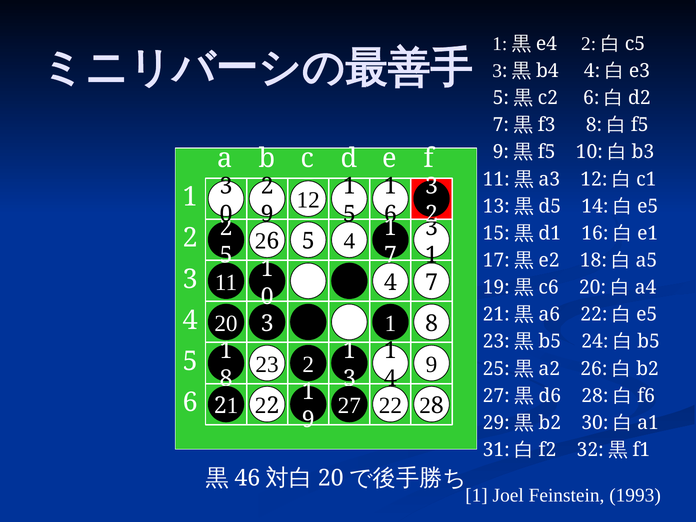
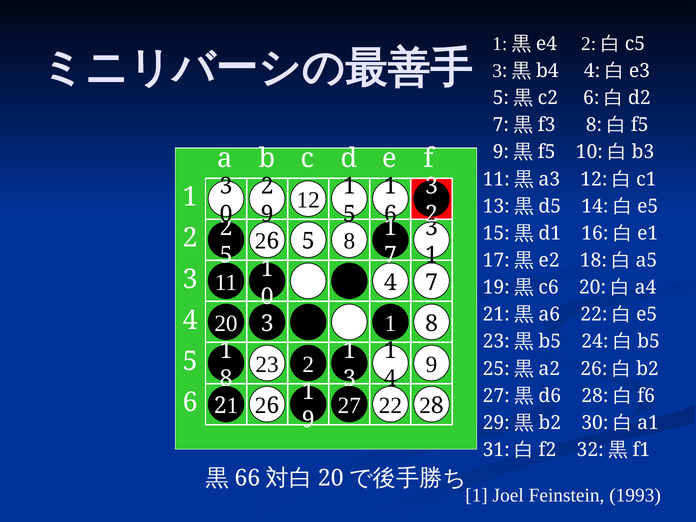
5 4: 4 -> 8 (349, 241)
2: 2 -> 6 (273, 406)
46: 46 -> 66 (247, 478)
